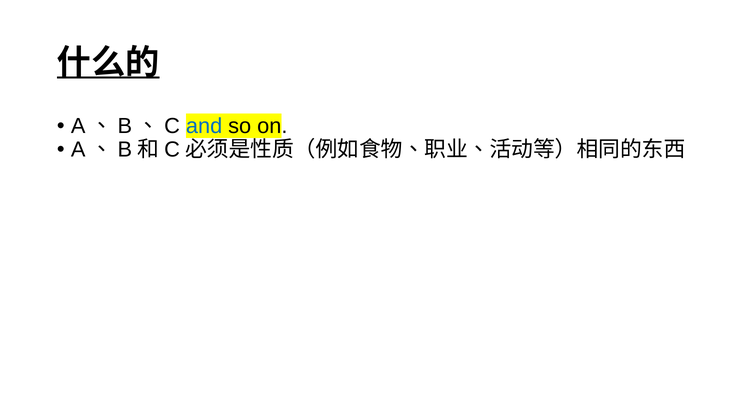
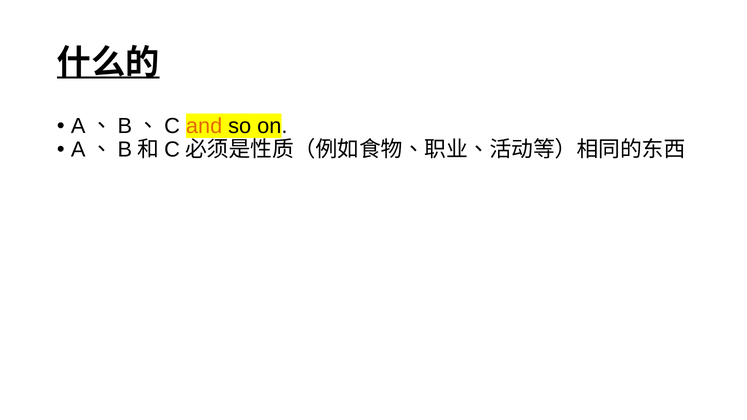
and colour: blue -> orange (204, 126)
